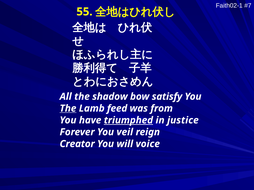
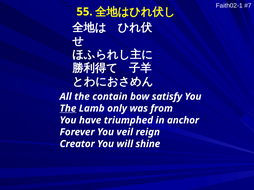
shadow: shadow -> contain (110, 97)
feed: feed -> only (117, 109)
triumphed underline: present -> none (128, 121)
justice: justice -> anchor (183, 121)
voice: voice -> shine (148, 144)
